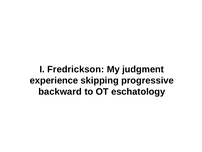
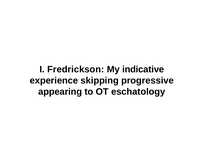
judgment: judgment -> indicative (143, 69)
backward: backward -> appearing (60, 91)
